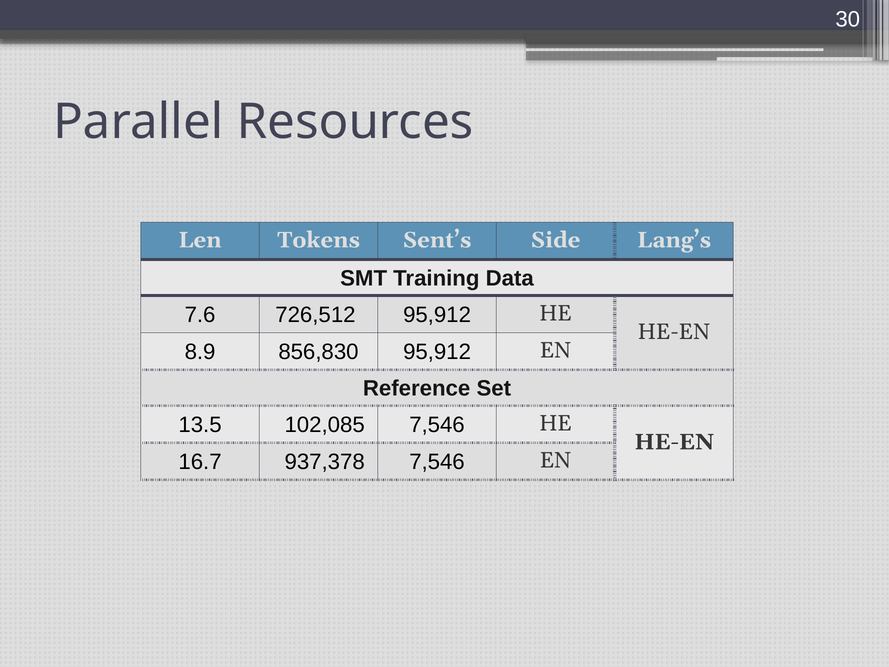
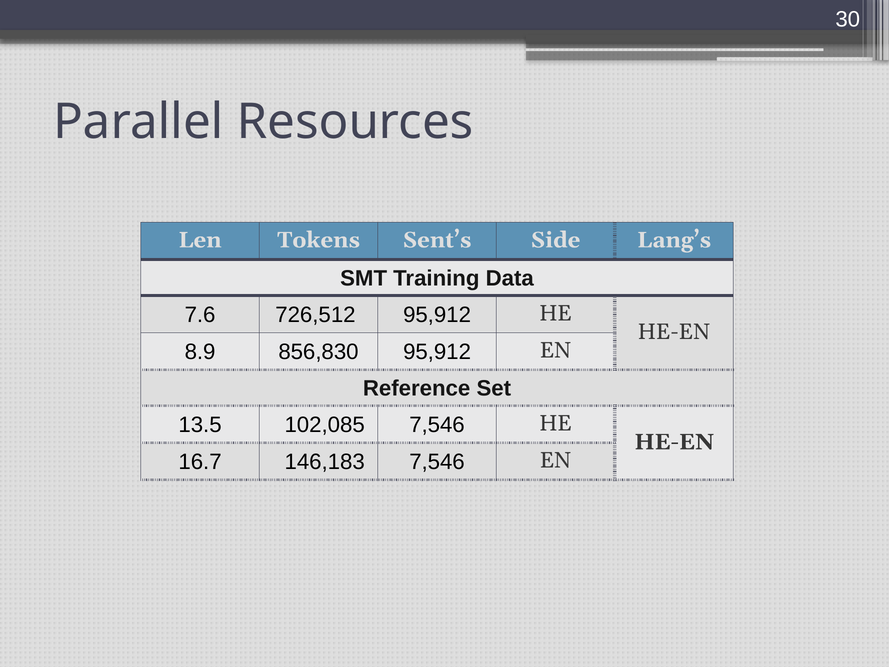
937,378: 937,378 -> 146,183 (325, 462)
